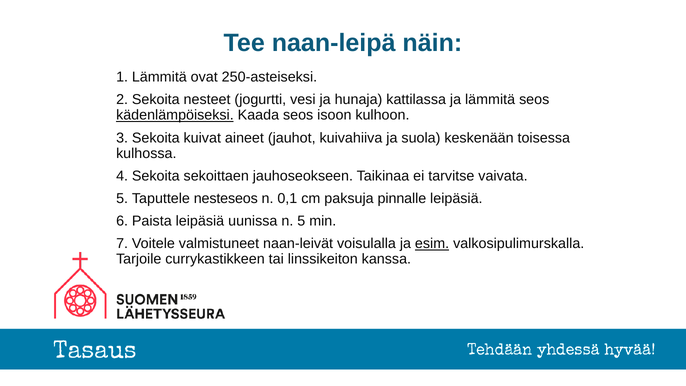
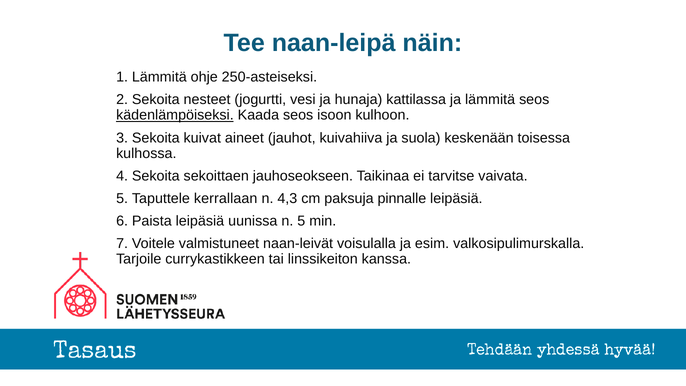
ovat: ovat -> ohje (204, 77)
nesteseos: nesteseos -> kerrallaan (226, 198)
0,1: 0,1 -> 4,3 (287, 198)
esim underline: present -> none (432, 244)
